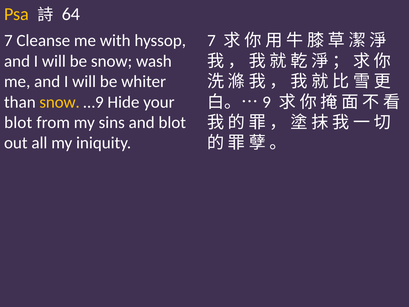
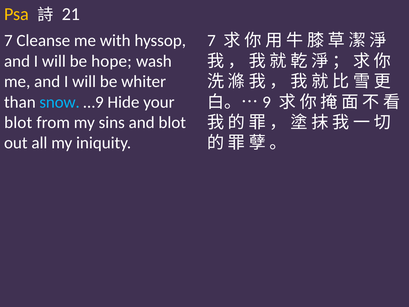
64: 64 -> 21 (71, 14)
be snow: snow -> hope (111, 61)
snow colour: yellow -> light blue (60, 102)
